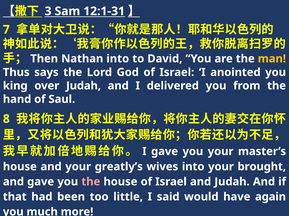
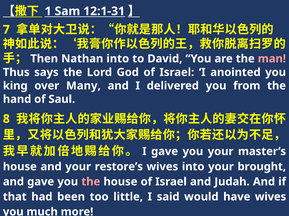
3: 3 -> 1 (48, 11)
man colour: yellow -> pink (272, 59)
over Judah: Judah -> Many (83, 86)
greatly’s: greatly’s -> restore’s (119, 167)
have again: again -> wives (271, 197)
